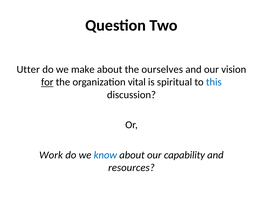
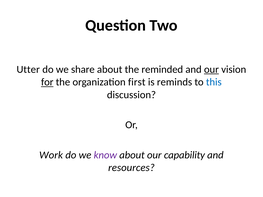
make: make -> share (83, 69)
ourselves: ourselves -> reminded (162, 69)
our underline: none -> present (211, 69)
vital: vital -> first (137, 82)
spiritual: spiritual -> reminds (175, 82)
know colour: blue -> purple (105, 155)
